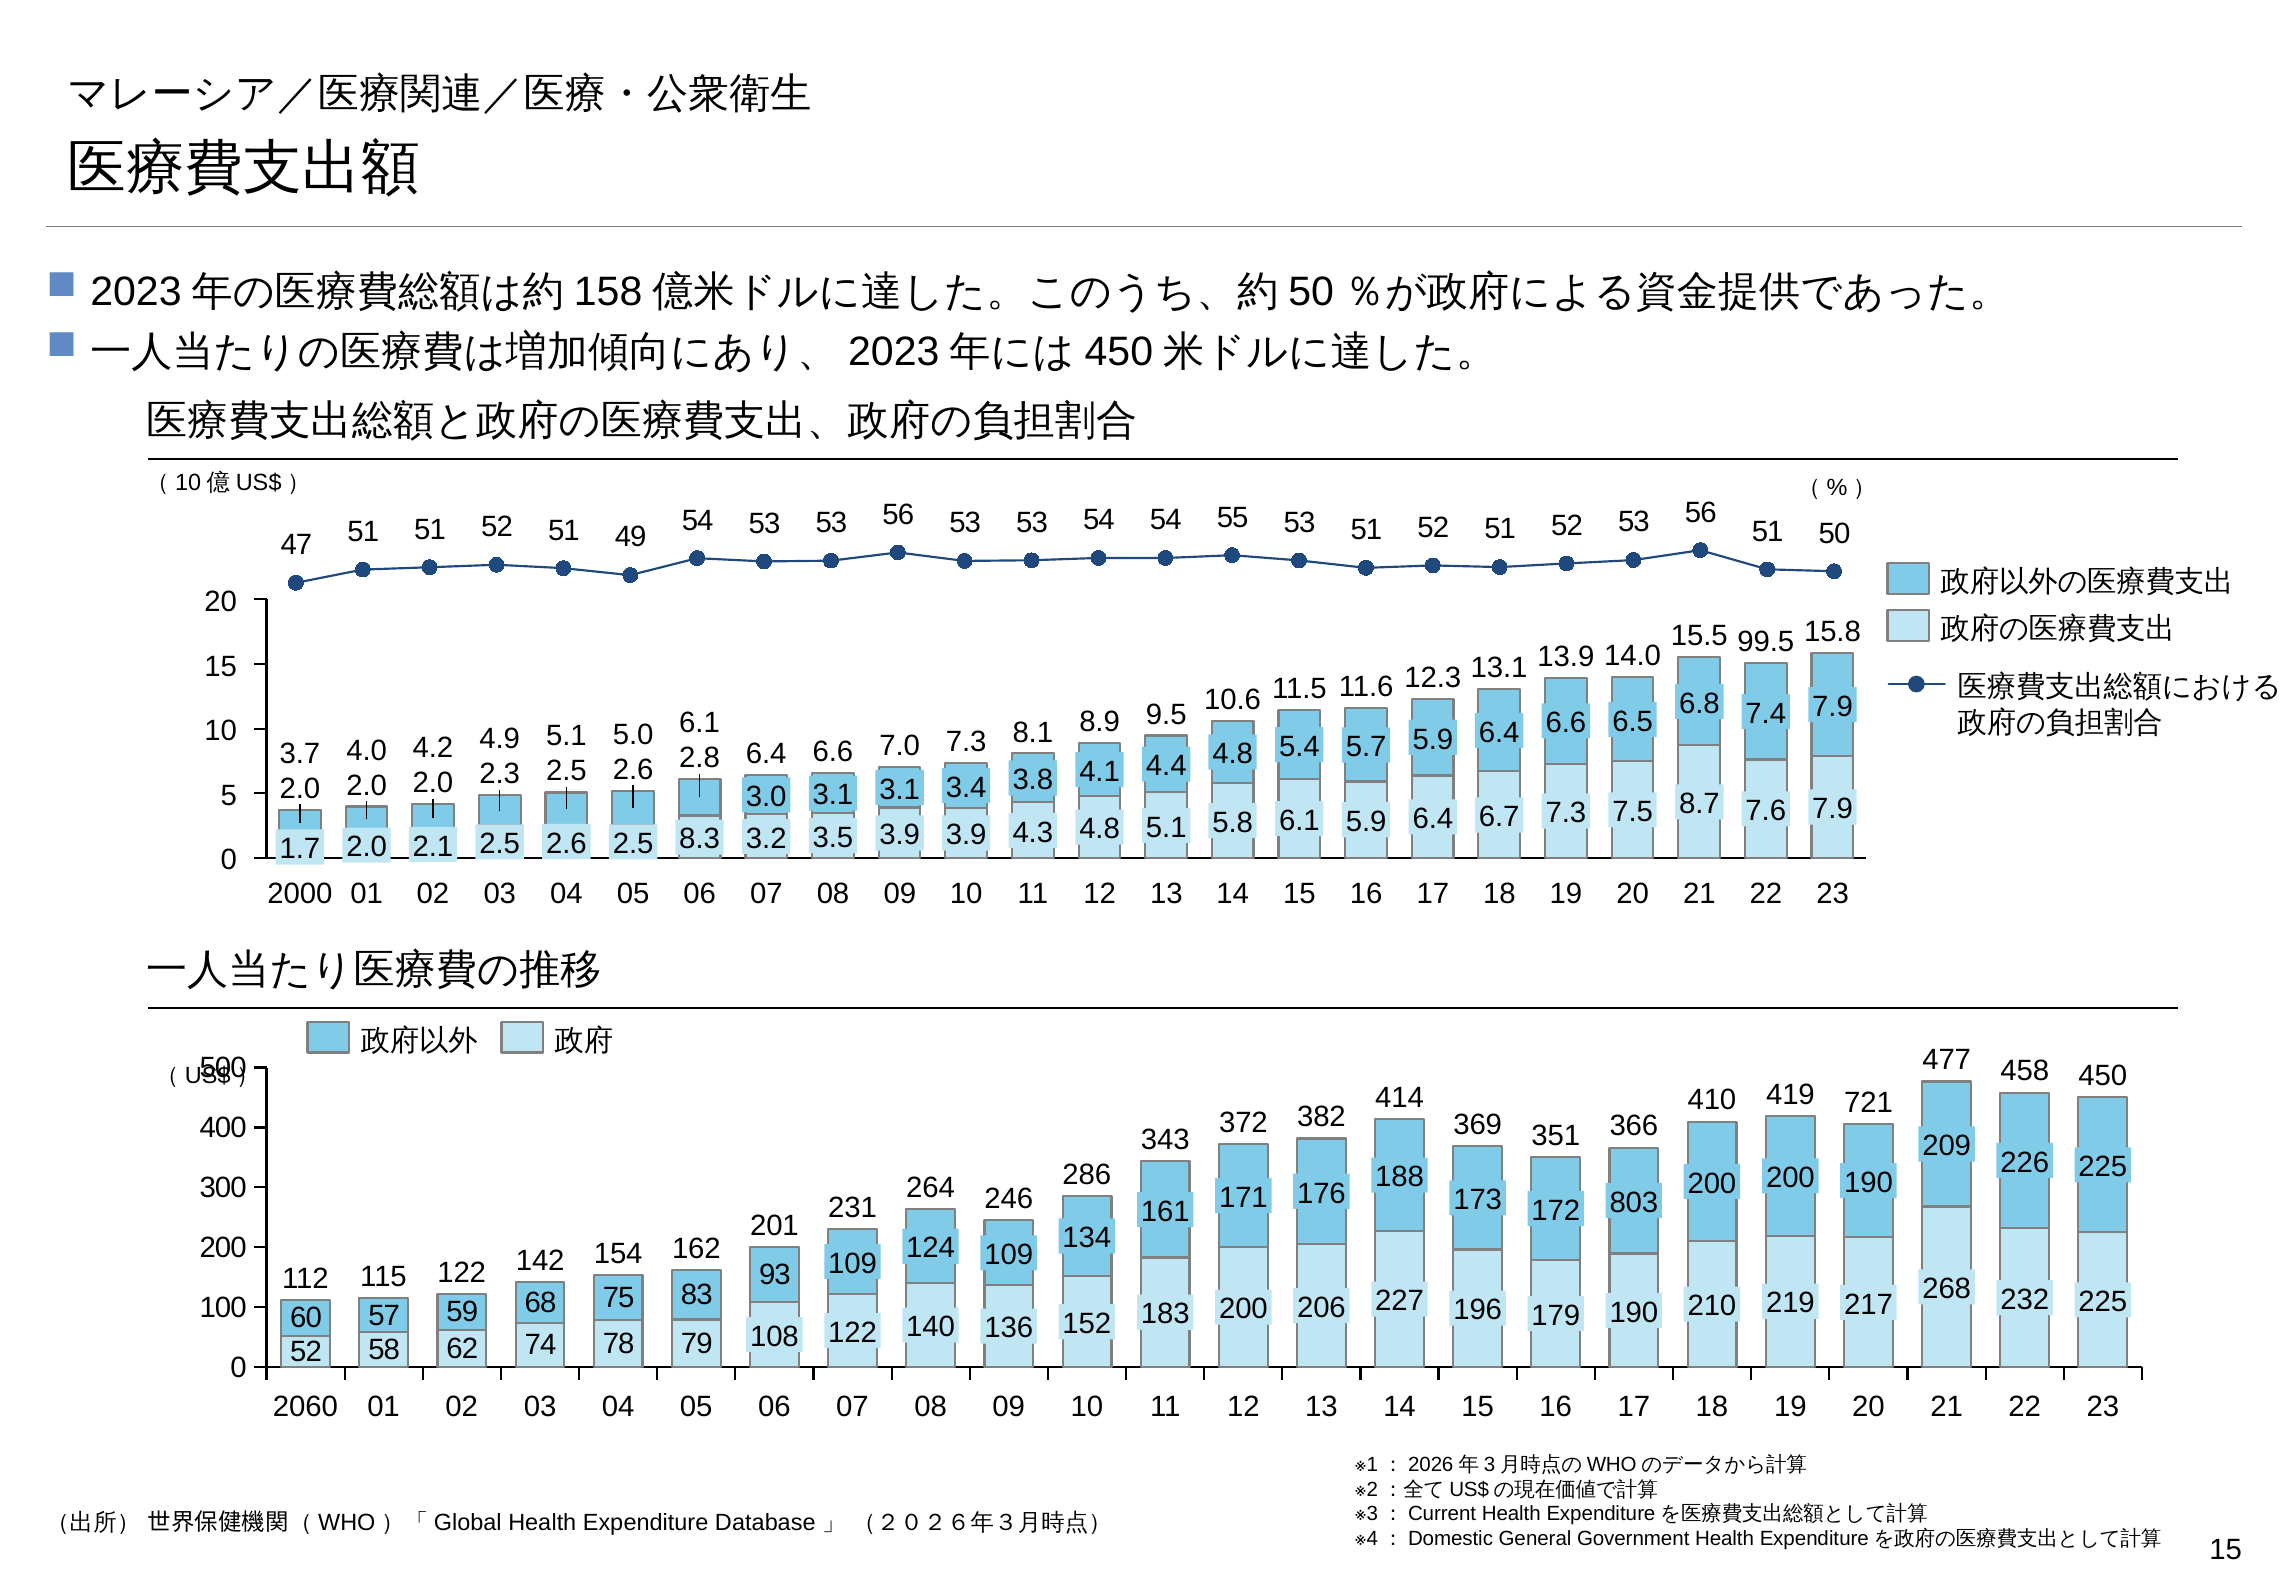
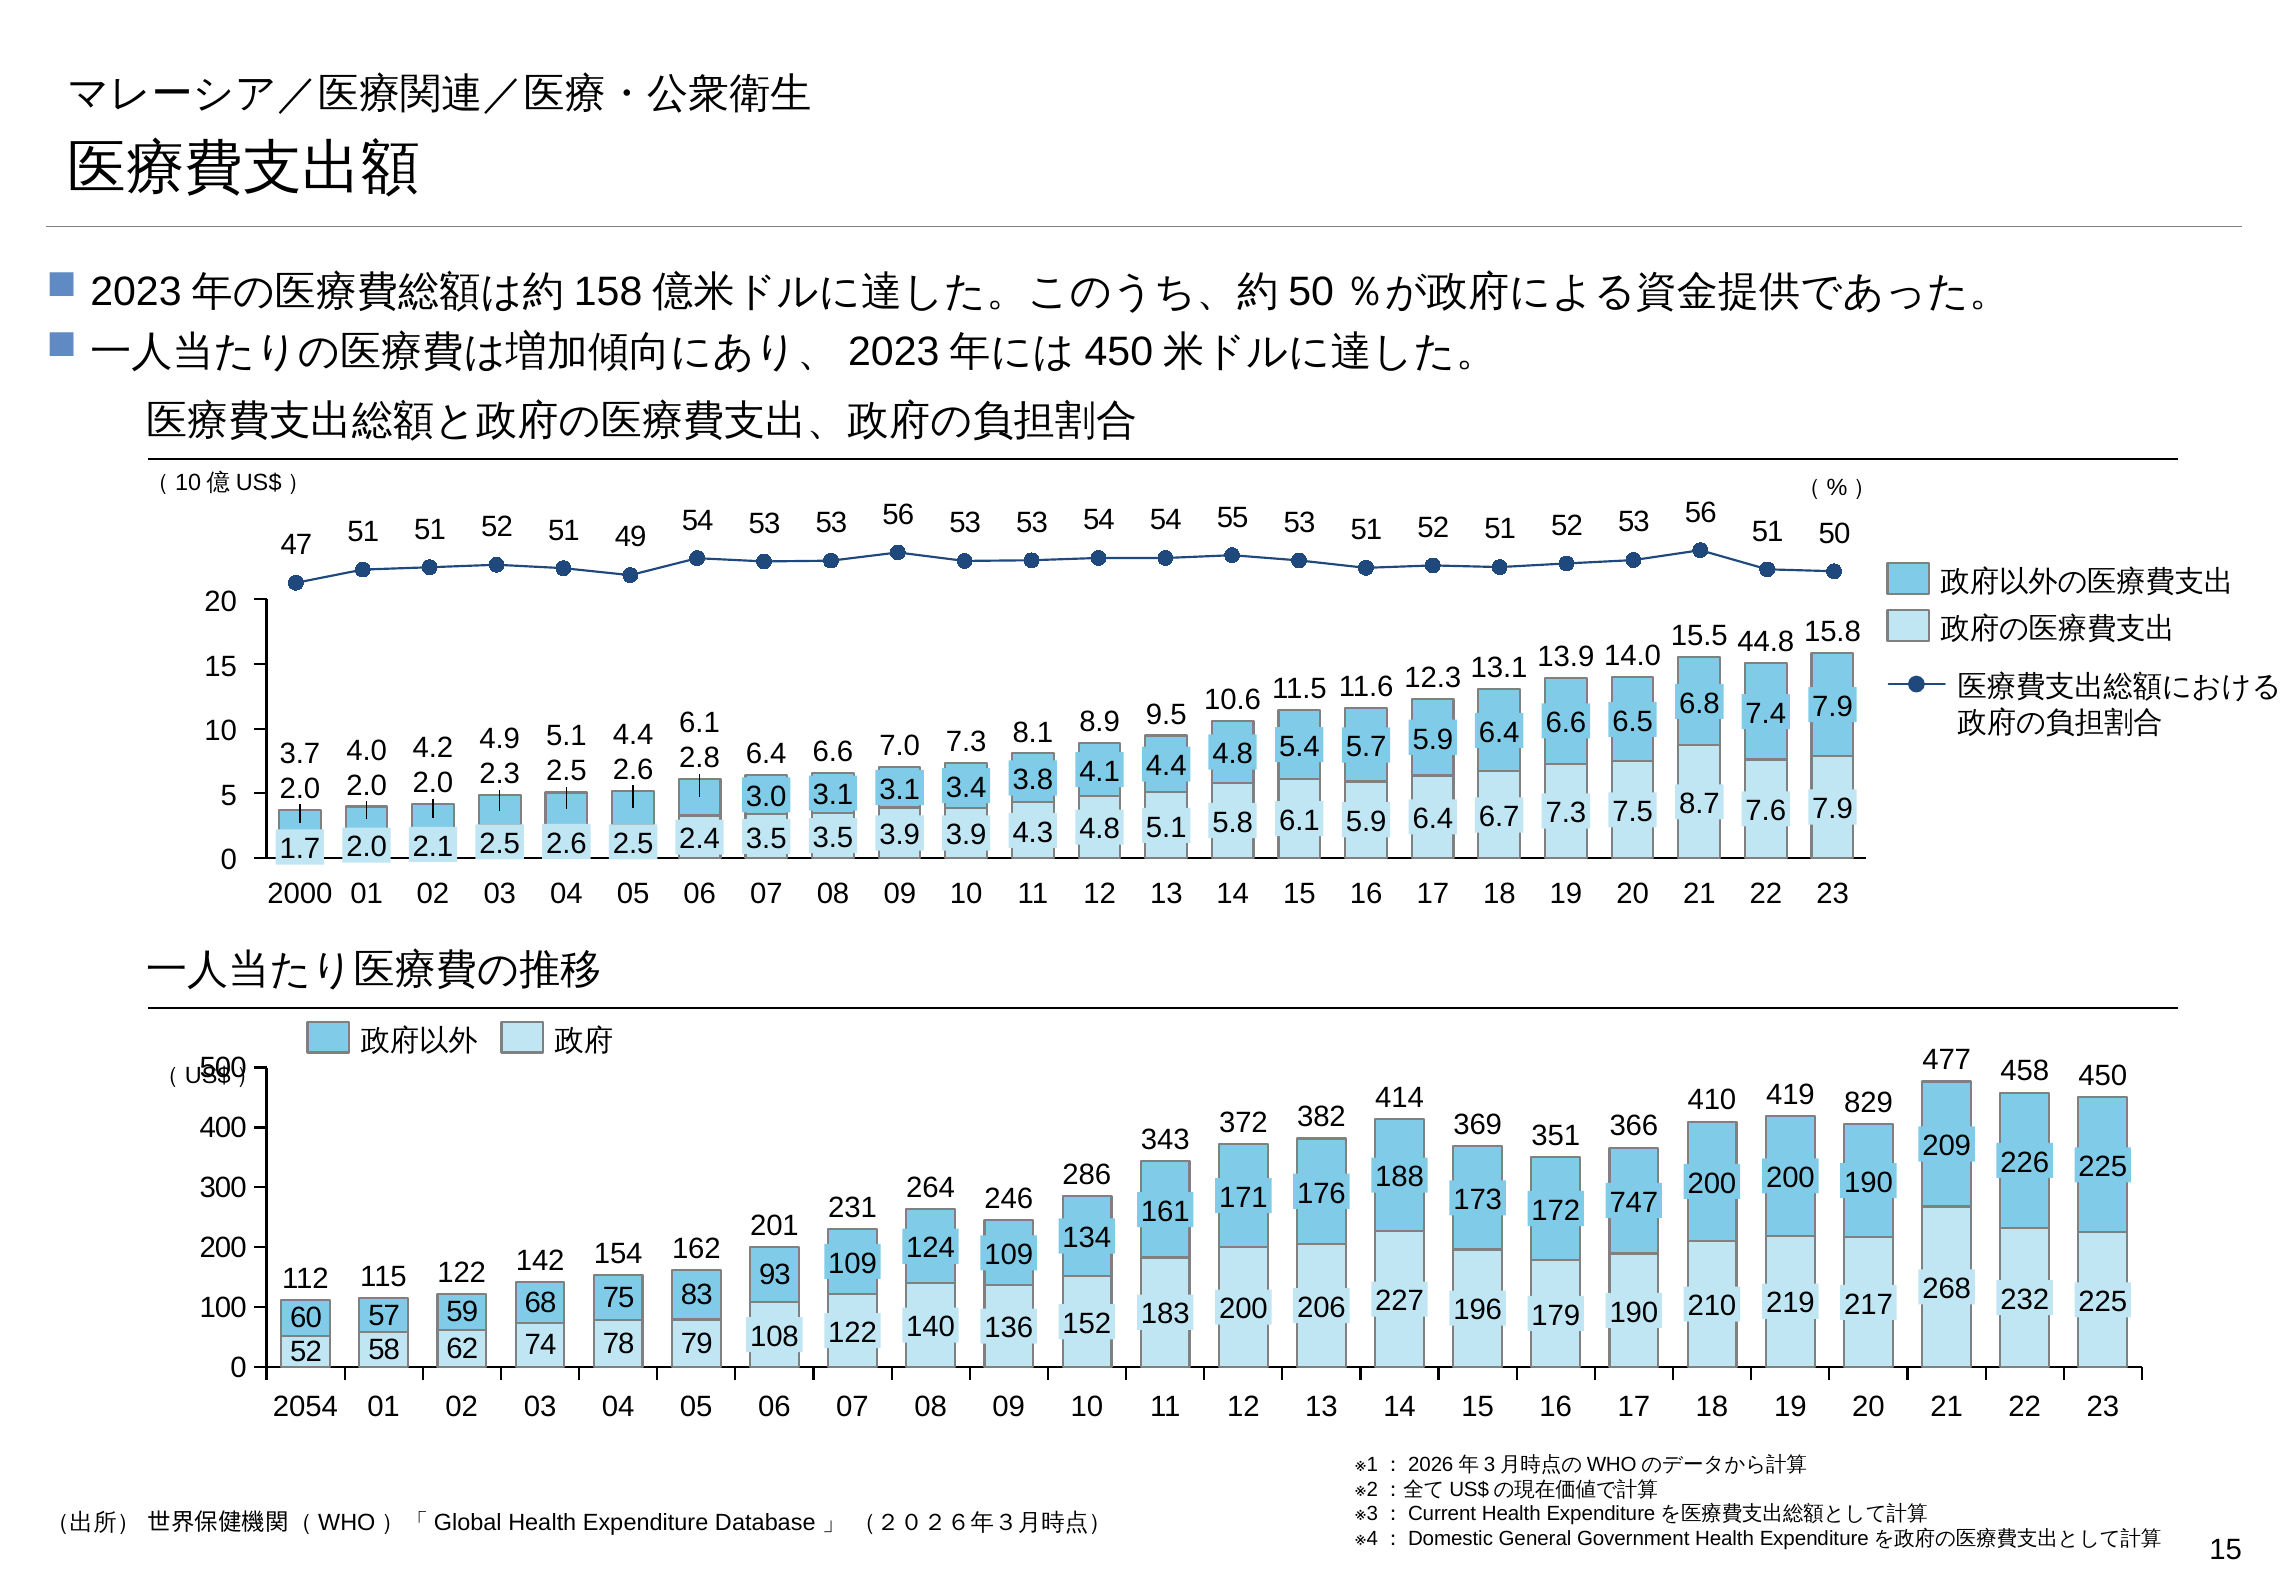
99.5: 99.5 -> 44.8 (1766, 642)
5.1 5.0: 5.0 -> 4.4 (633, 735)
3.2: 3.2 -> 3.5 (766, 838)
8.3: 8.3 -> 2.4 (700, 839)
721: 721 -> 829 (1869, 1102)
803: 803 -> 747 (1634, 1202)
2060: 2060 -> 2054 (305, 1407)
